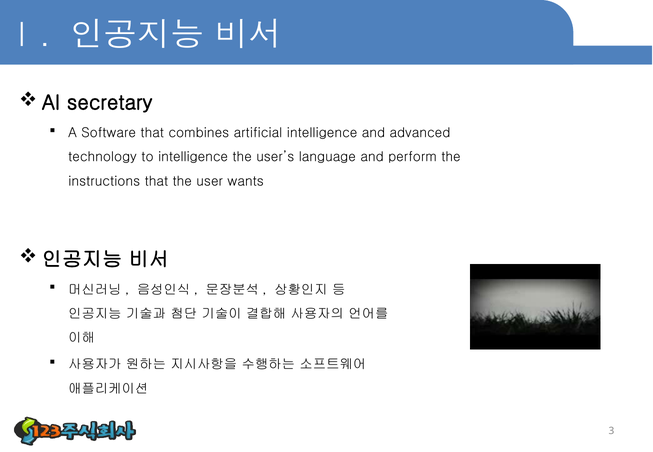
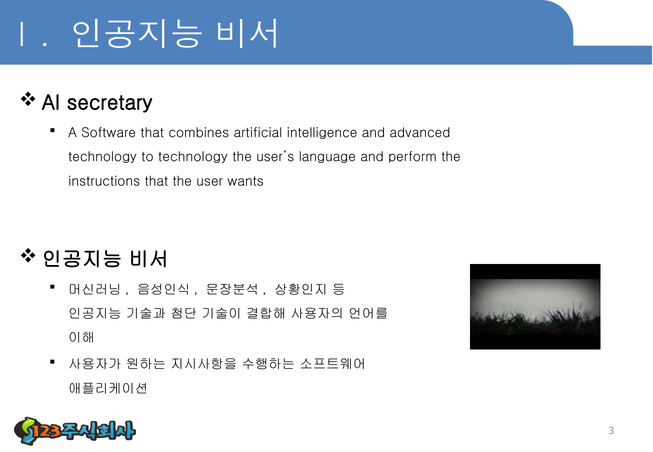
to intelligence: intelligence -> technology (193, 157)
